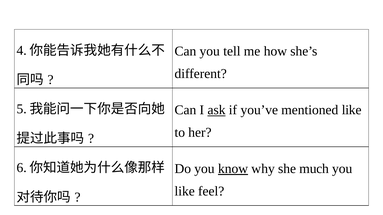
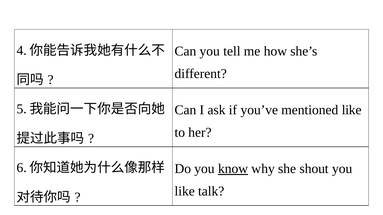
ask underline: present -> none (217, 110)
much: much -> shout (314, 169)
feel: feel -> talk (211, 192)
